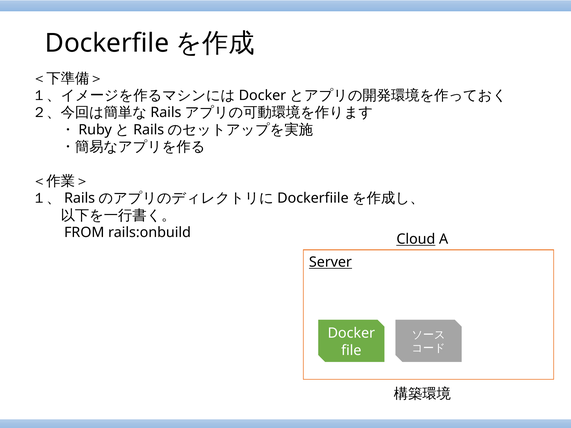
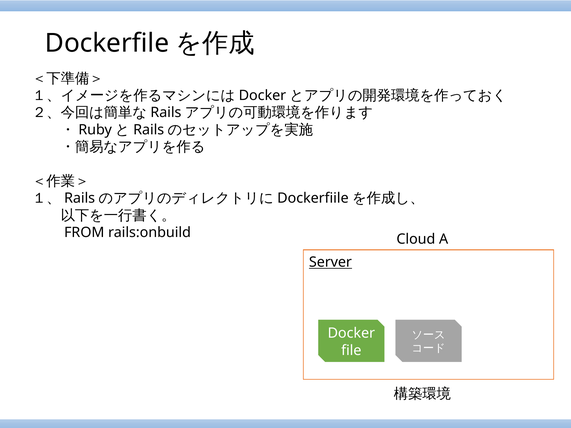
Cloud underline: present -> none (416, 239)
